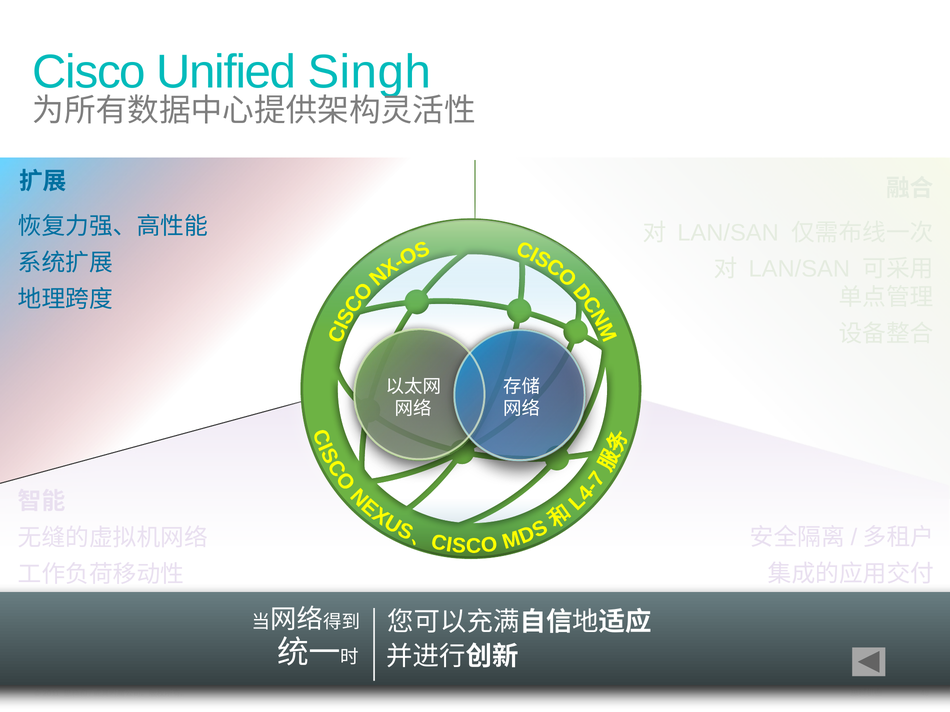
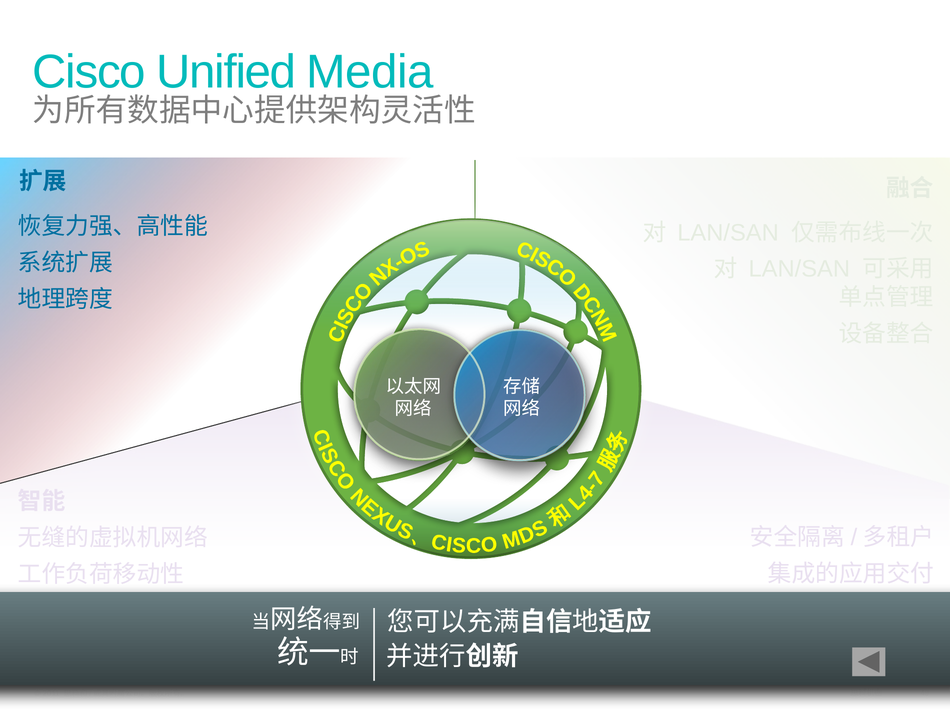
Singh: Singh -> Media (370, 72)
